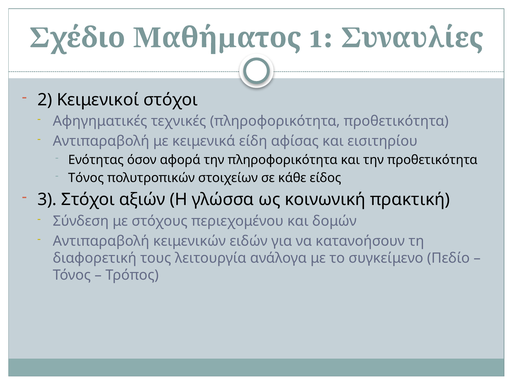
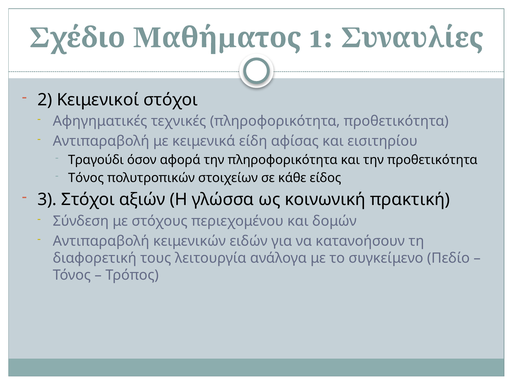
Ενότητας: Ενότητας -> Τραγούδι (96, 160)
